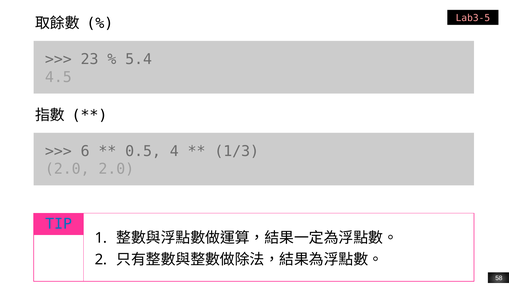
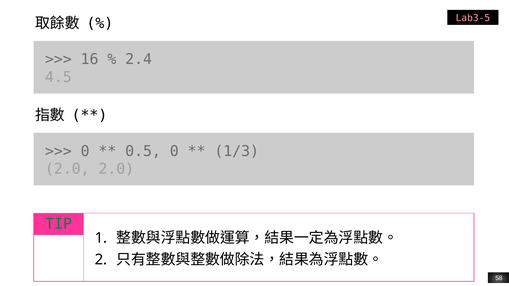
23: 23 -> 16 (90, 59)
5.4: 5.4 -> 2.4 (139, 59)
6: 6 -> 0 (85, 151)
0.5 4: 4 -> 0 (174, 151)
TIP colour: blue -> green (59, 224)
